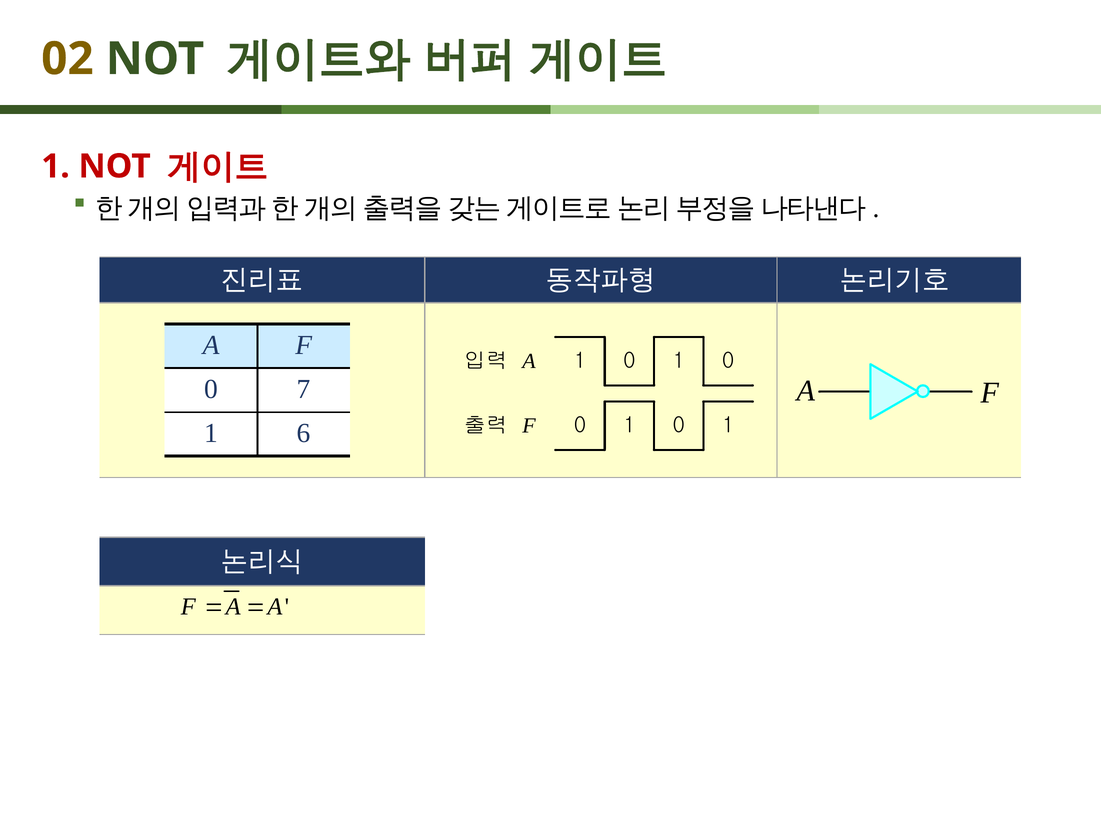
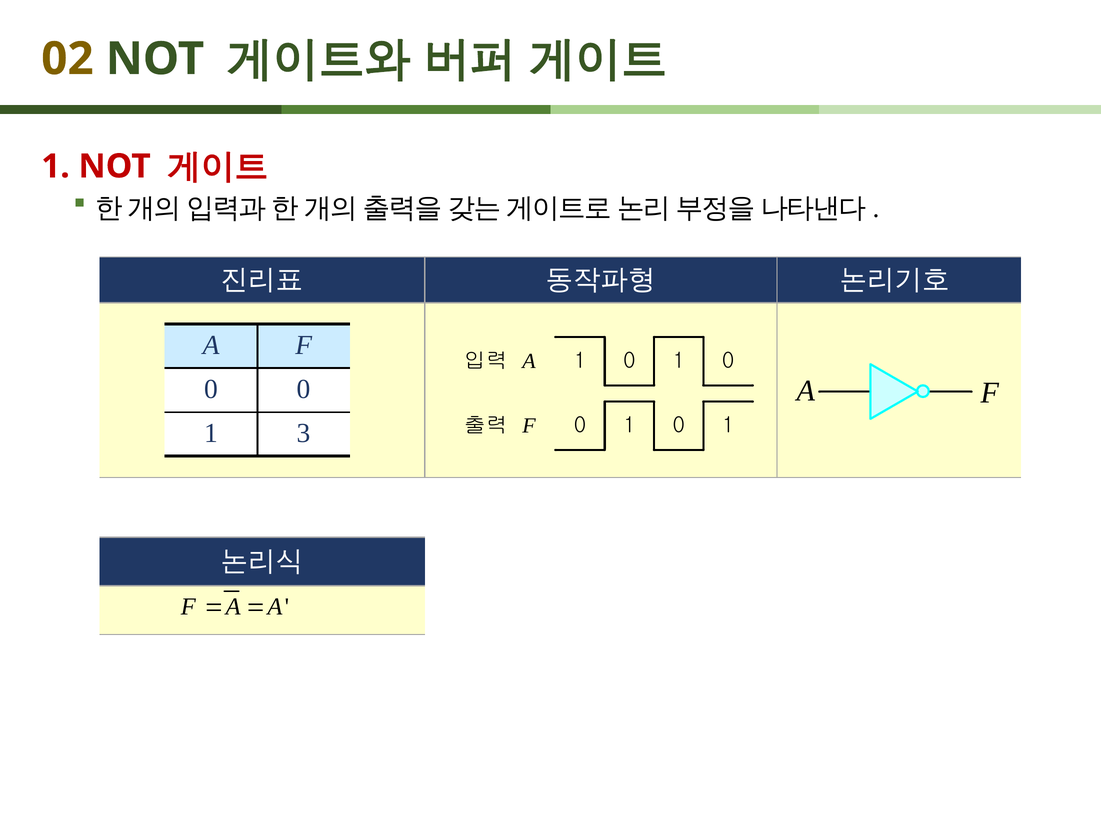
7: 7 -> 0 (304, 389)
6: 6 -> 3 (304, 433)
